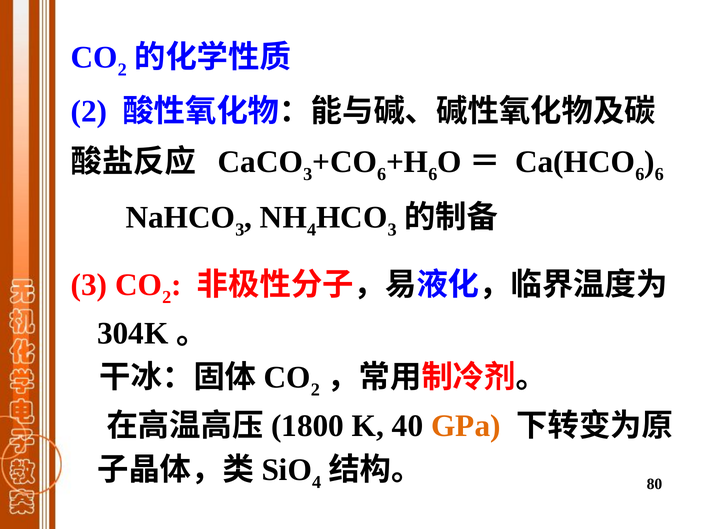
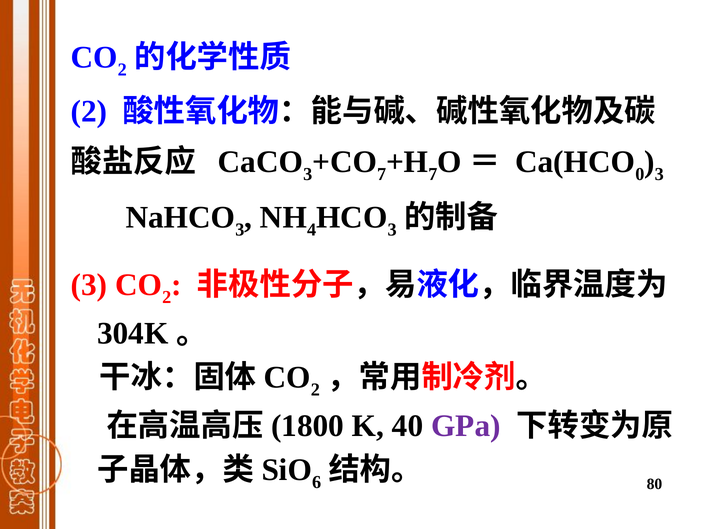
6: 6 -> 7 (382, 174)
6: 6 -> 7 (433, 174)
6: 6 -> 0 (640, 174)
6: 6 -> 3 (659, 174)
GPa colour: orange -> purple (466, 426)
4: 4 -> 6 (317, 482)
